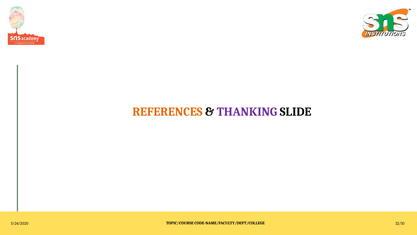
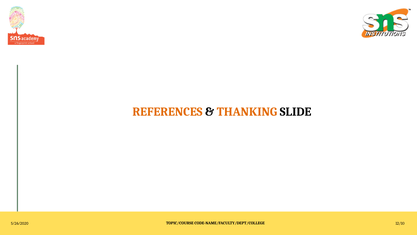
THANKING colour: purple -> orange (247, 112)
